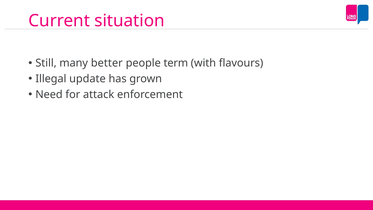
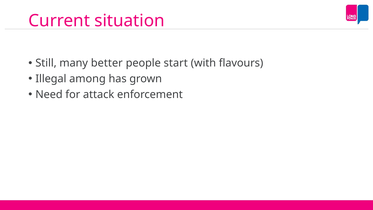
term: term -> start (176, 63)
update: update -> among (87, 79)
